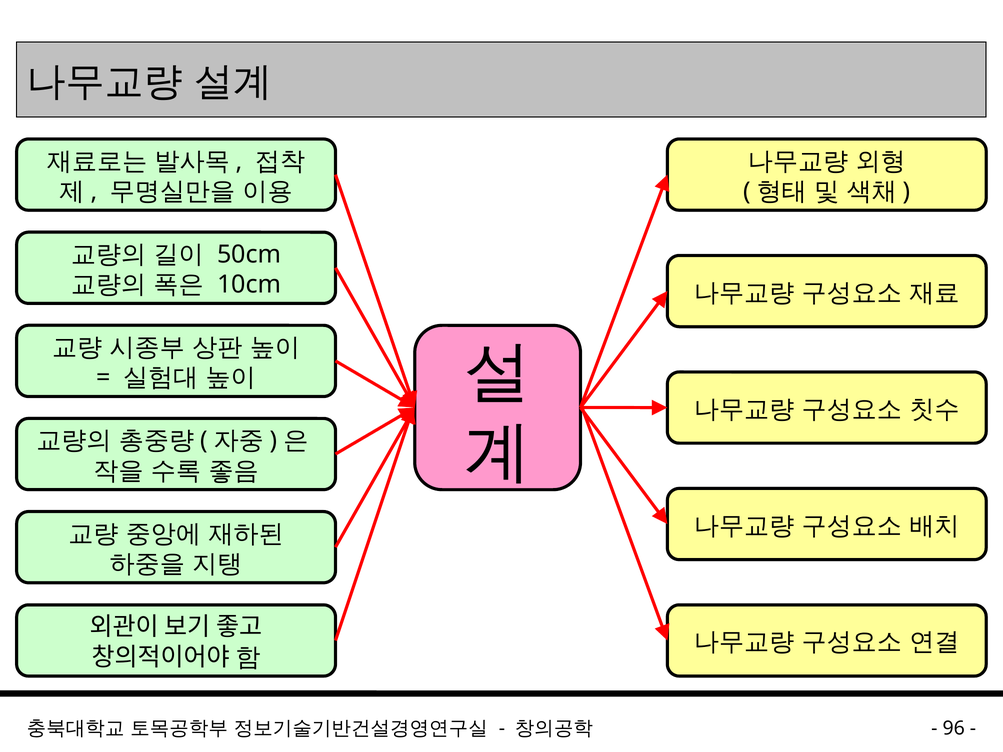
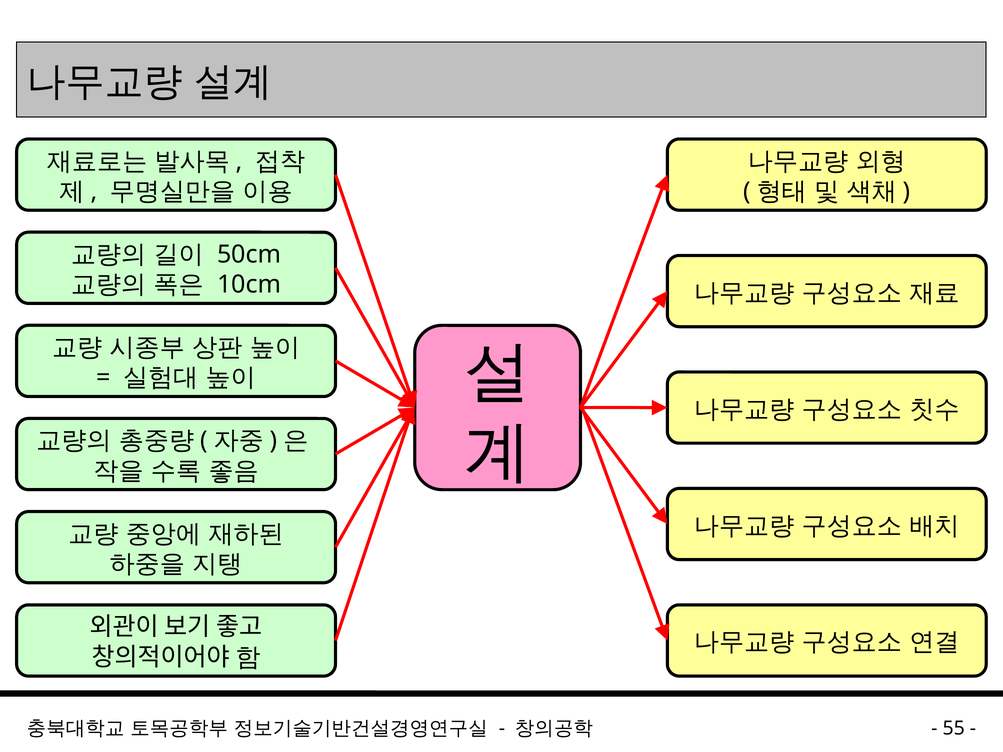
96: 96 -> 55 (954, 729)
